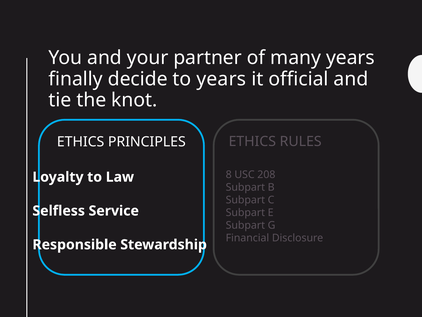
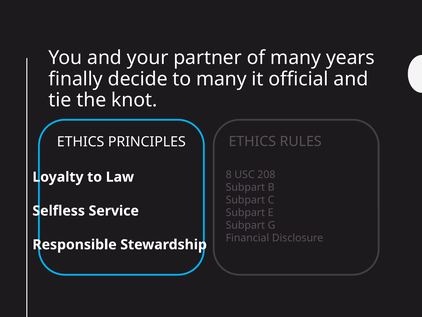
to years: years -> many (221, 79)
